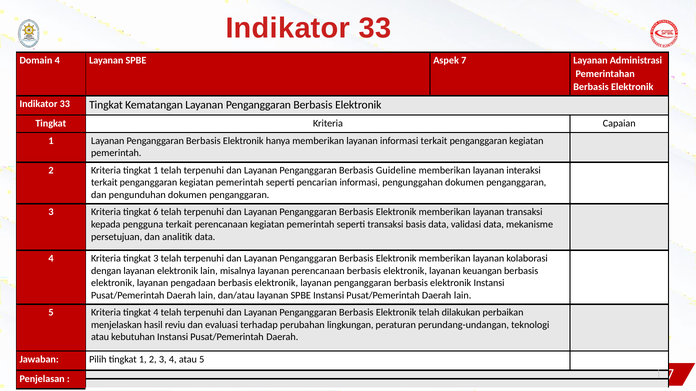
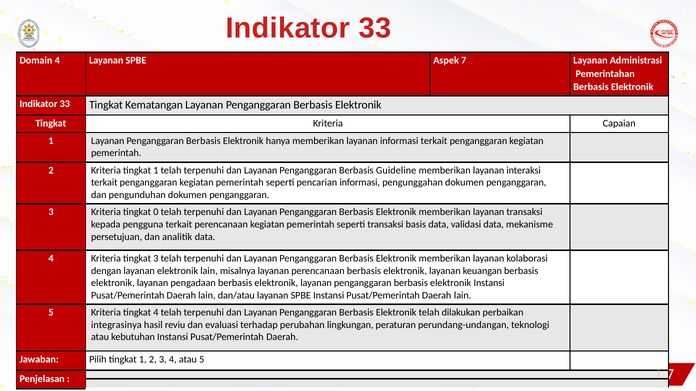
6: 6 -> 0 (156, 212)
menjelaskan: menjelaskan -> integrasinya (116, 325)
